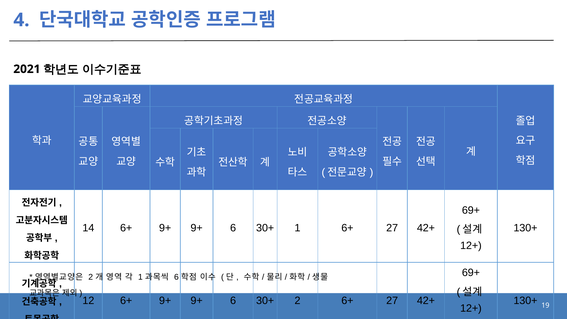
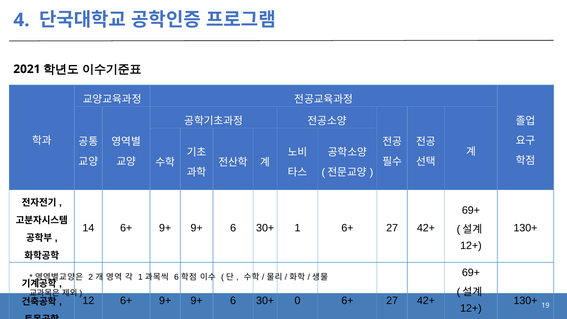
30+ 2: 2 -> 0 (298, 300)
